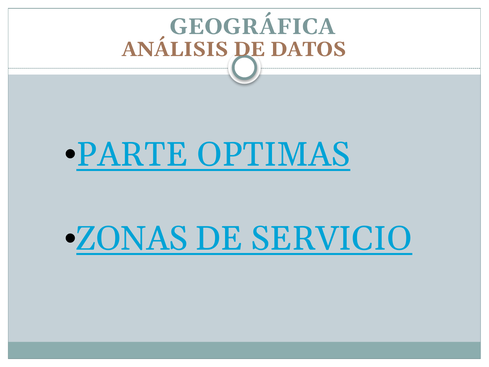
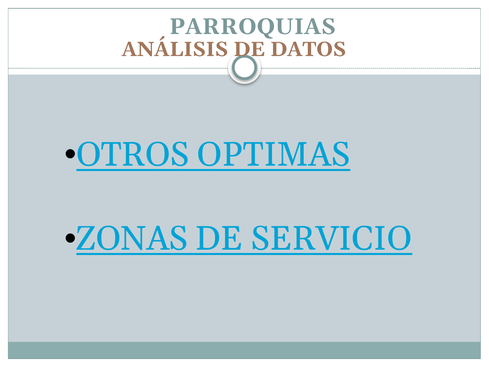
GEOGRÁFICA: GEOGRÁFICA -> PARROQUIAS (253, 27)
PARTE: PARTE -> OTROS (133, 155)
